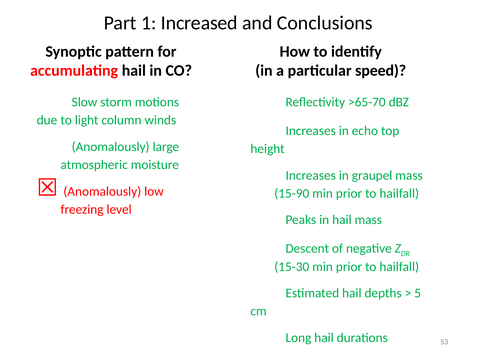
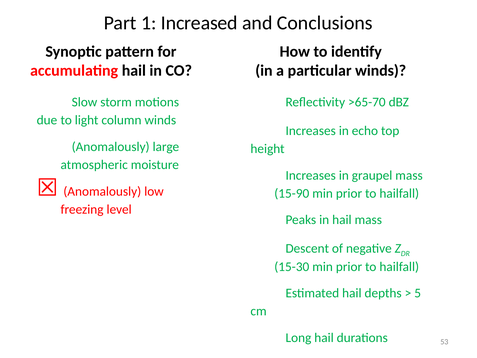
particular speed: speed -> winds (381, 70)
